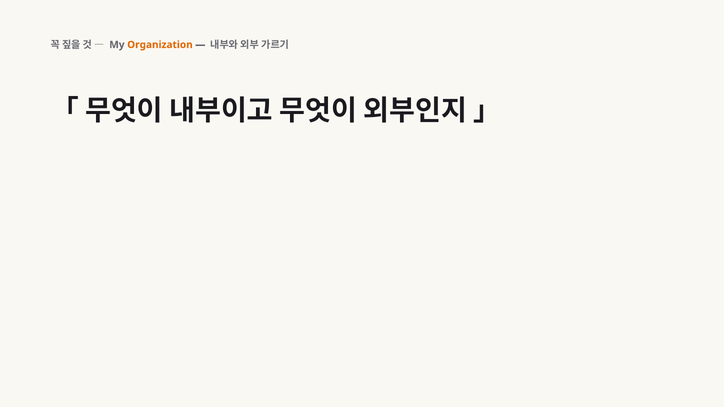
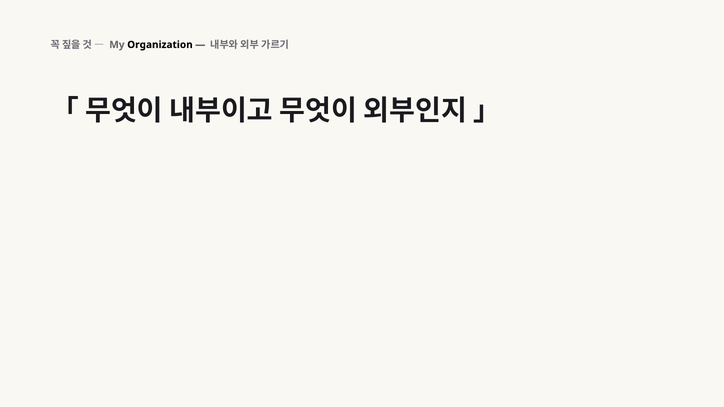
Organization colour: orange -> black (160, 45)
